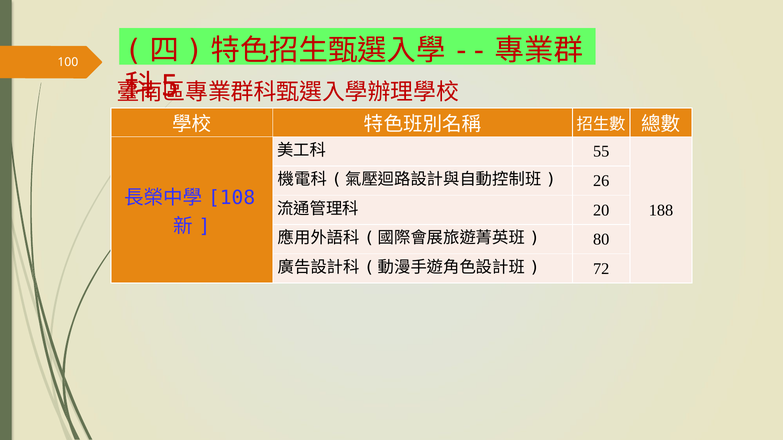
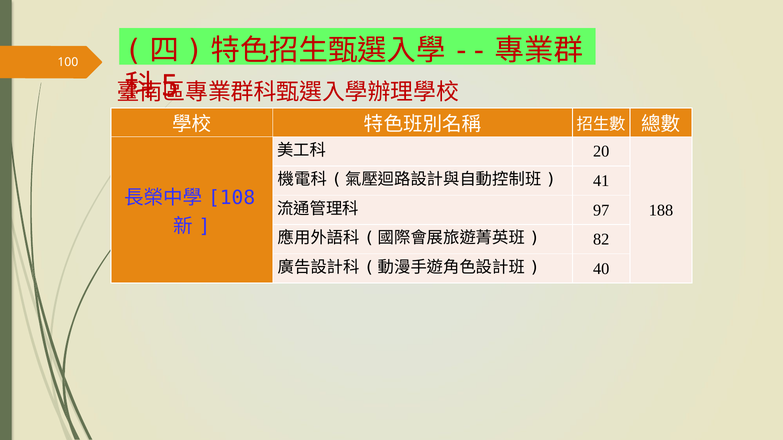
55: 55 -> 20 (601, 152)
26: 26 -> 41 (601, 181)
20: 20 -> 97 (601, 210)
80: 80 -> 82 (601, 240)
72: 72 -> 40 (601, 269)
